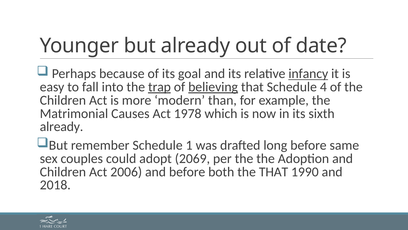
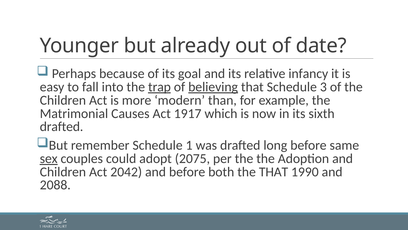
infancy underline: present -> none (308, 74)
4: 4 -> 3 (323, 87)
1978: 1978 -> 1917 (188, 113)
already: already -> drafted (62, 126)
sex underline: none -> present (49, 158)
2069: 2069 -> 2075 (192, 158)
2006: 2006 -> 2042 (126, 172)
2018: 2018 -> 2088 (55, 185)
